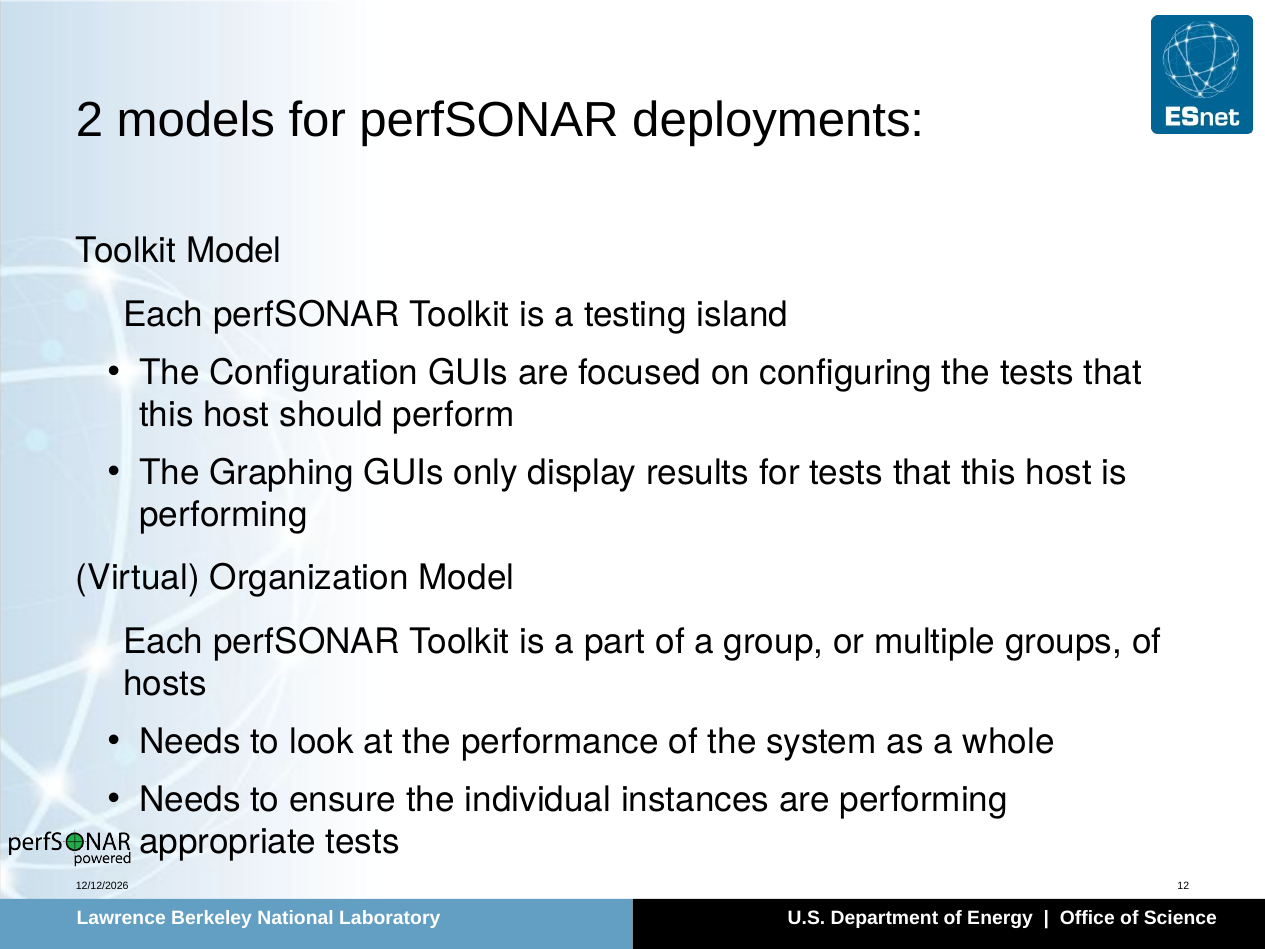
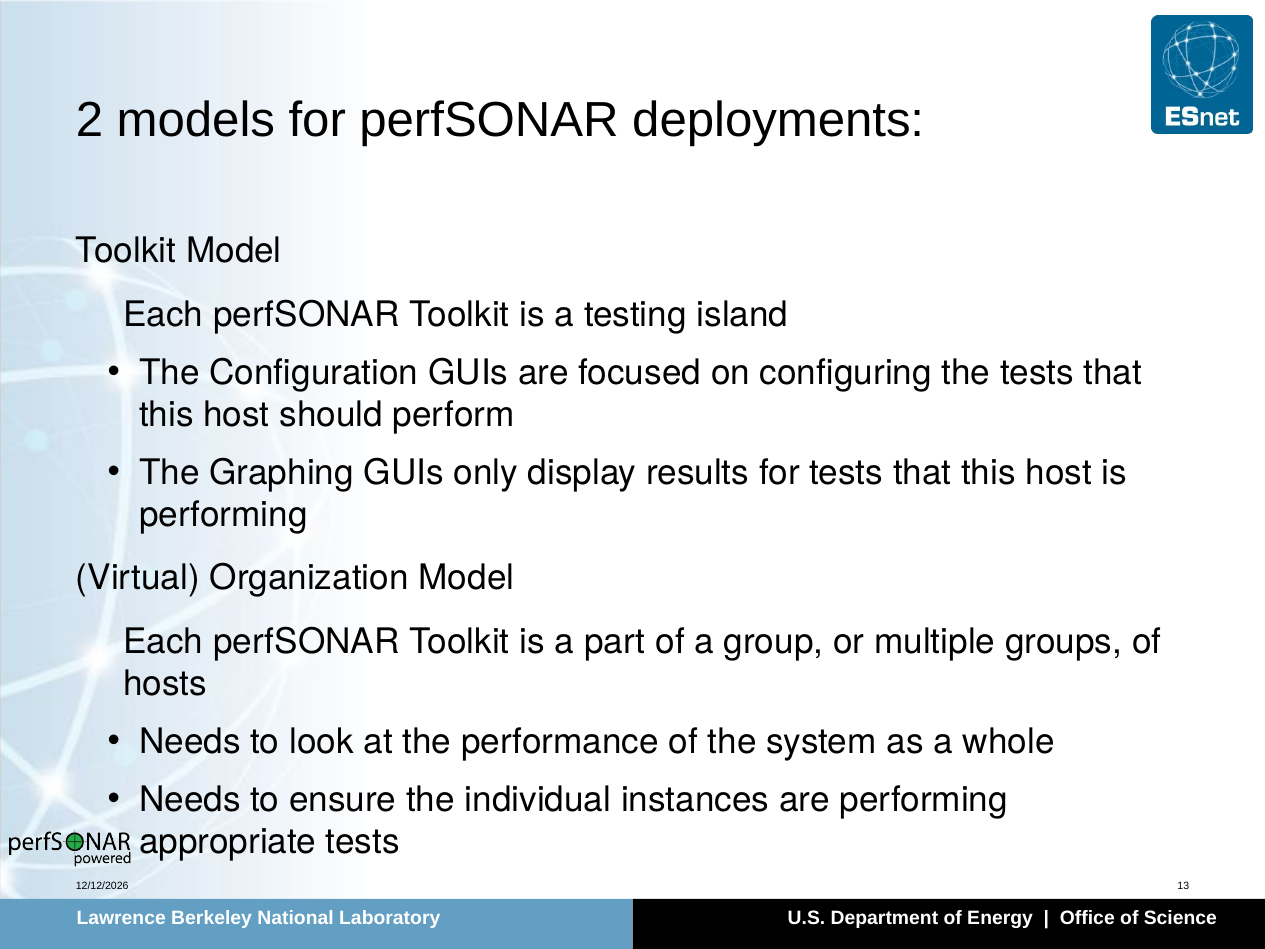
12: 12 -> 13 (1183, 885)
